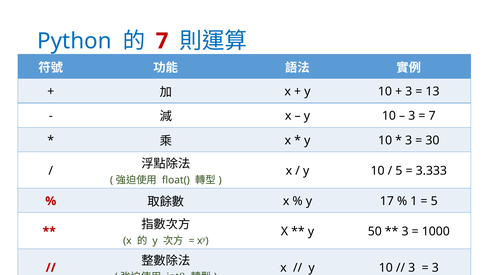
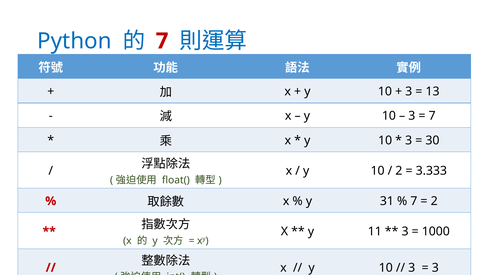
5: 5 -> 2 (399, 171)
17: 17 -> 31 (387, 201)
1: 1 -> 7 (414, 201)
5: 5 -> 2 (434, 201)
50: 50 -> 11 (375, 231)
